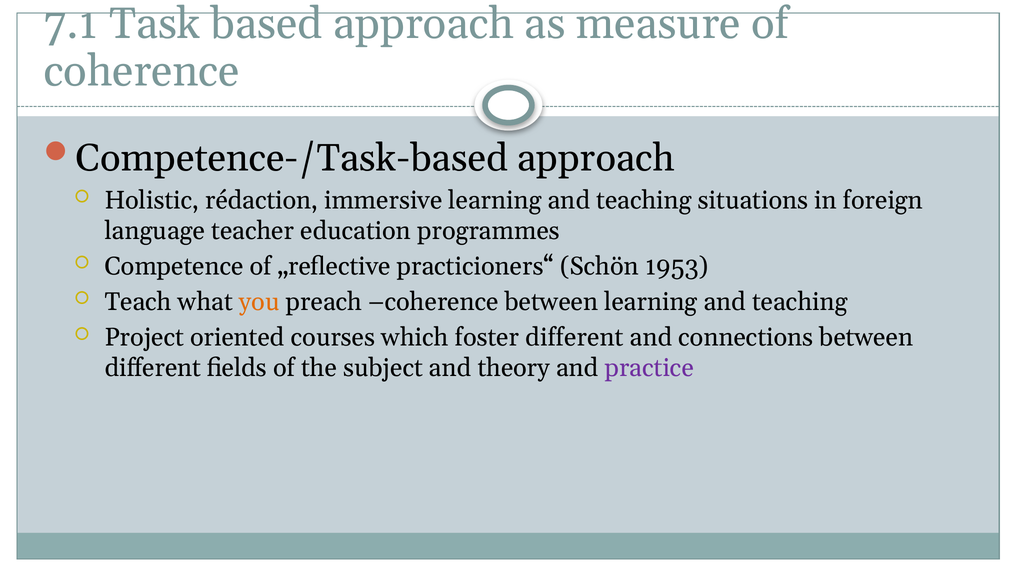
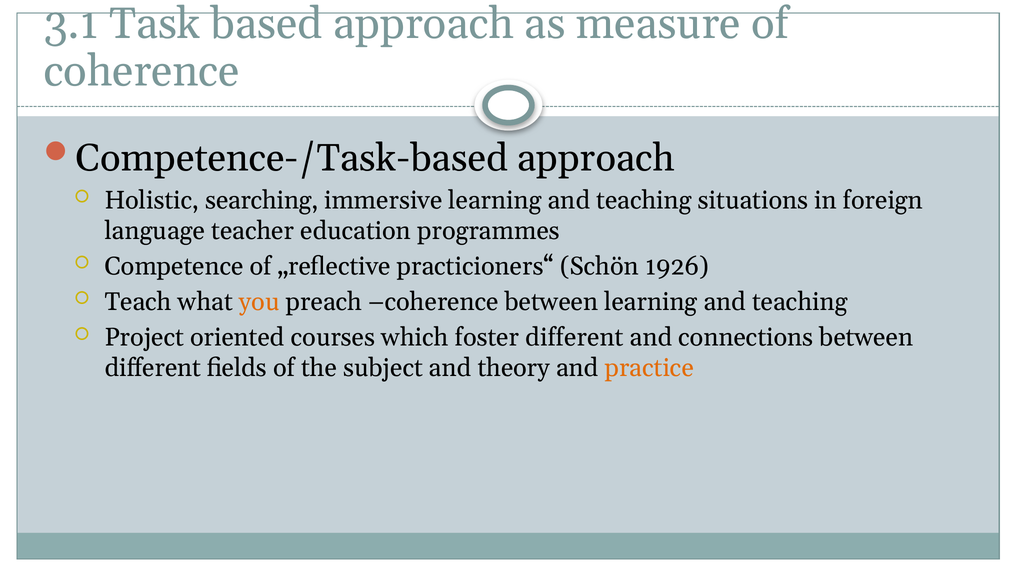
7.1: 7.1 -> 3.1 (71, 24)
rédaction: rédaction -> searching (262, 200)
1953: 1953 -> 1926 (677, 266)
practice colour: purple -> orange (649, 368)
